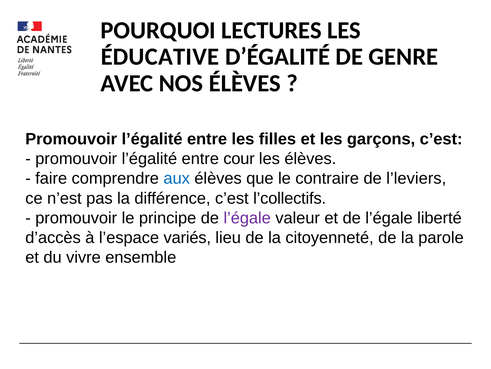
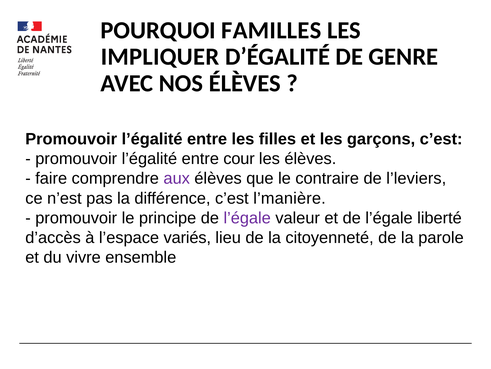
LECTURES: LECTURES -> FAMILLES (271, 30)
ÉDUCATIVE: ÉDUCATIVE -> IMPLIQUER (160, 57)
aux colour: blue -> purple (177, 178)
l’collectifs: l’collectifs -> l’manière (290, 198)
